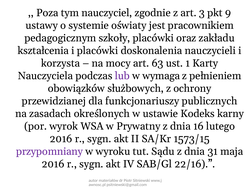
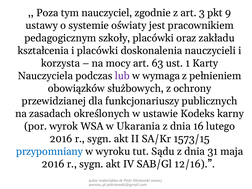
Prywatny: Prywatny -> Ukarania (138, 126)
przypomniany colour: purple -> blue (49, 151)
22/16: 22/16 -> 12/16 (195, 164)
